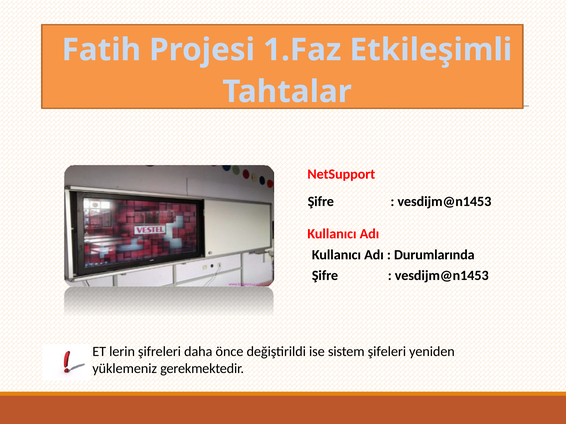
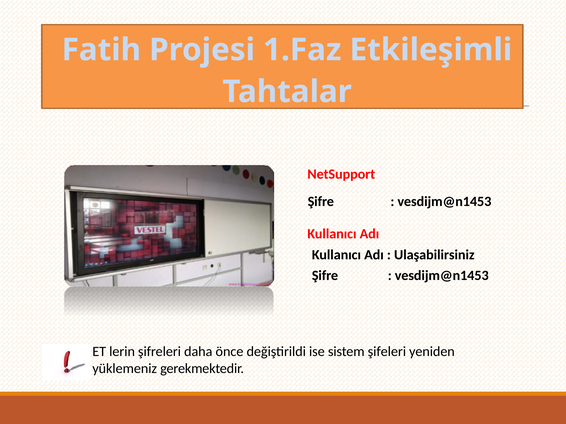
Durumlarında: Durumlarında -> Ulaşabilirsiniz (434, 255)
